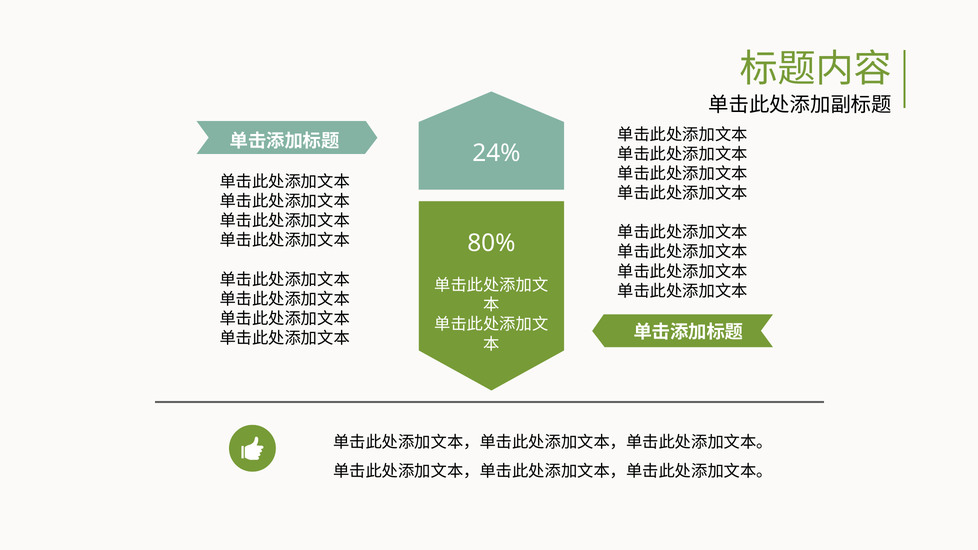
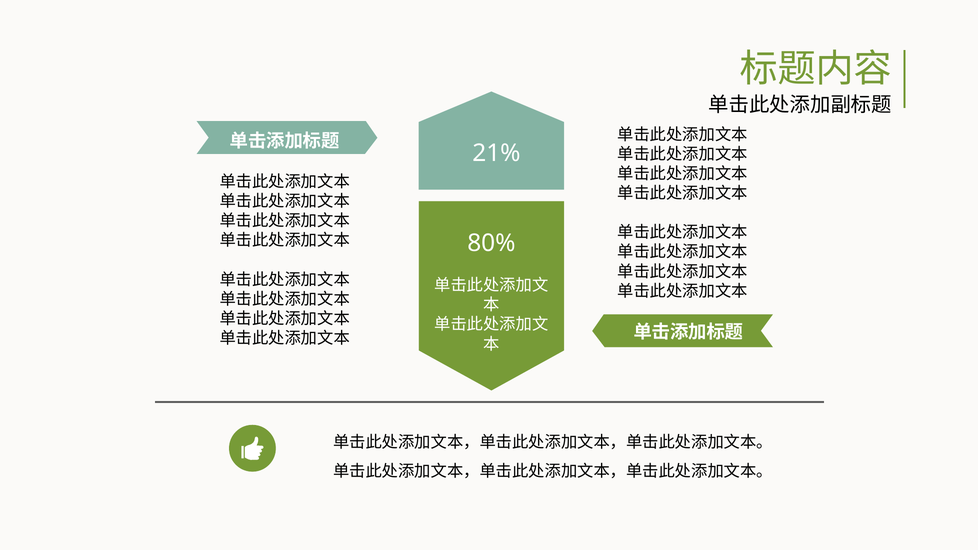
24%: 24% -> 21% (496, 153)
